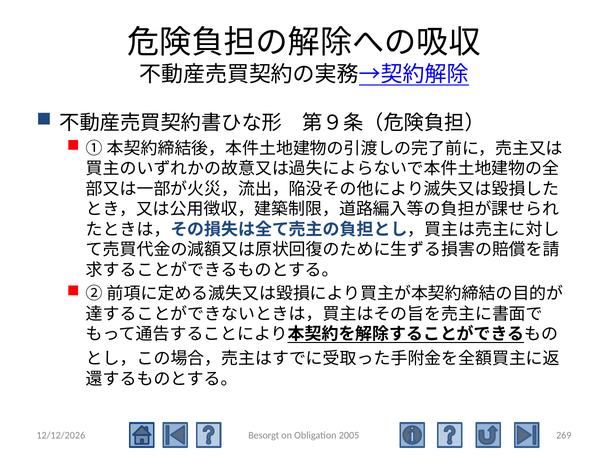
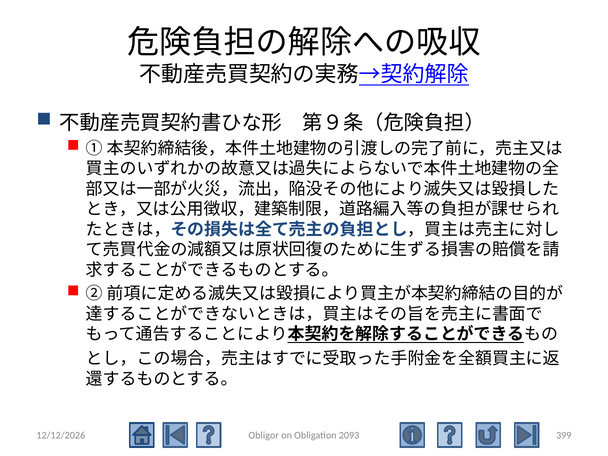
Besorgt: Besorgt -> Obligor (264, 435)
2005: 2005 -> 2093 (349, 435)
269: 269 -> 399 (564, 435)
